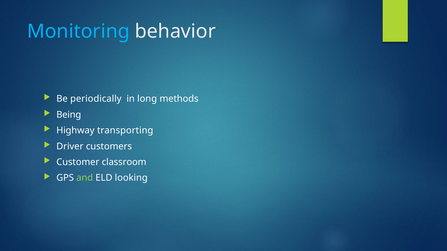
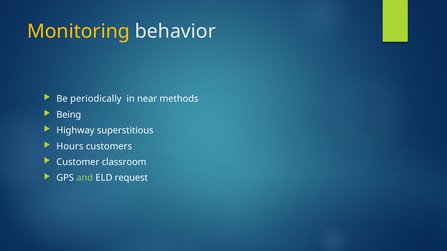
Monitoring colour: light blue -> yellow (78, 31)
long: long -> near (147, 99)
transporting: transporting -> superstitious (125, 131)
Driver: Driver -> Hours (70, 147)
looking: looking -> request (131, 178)
